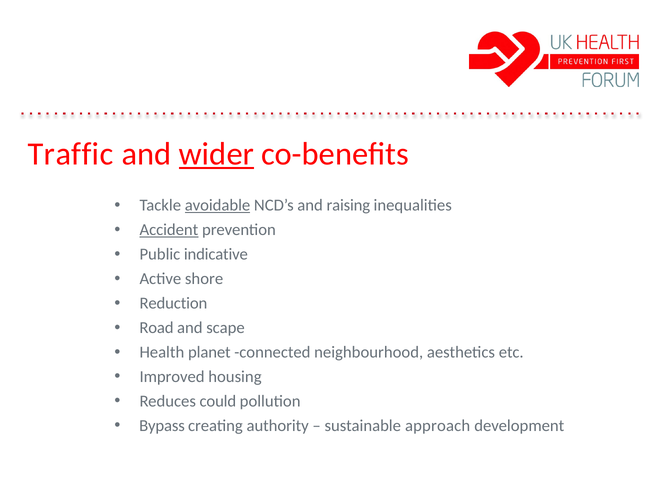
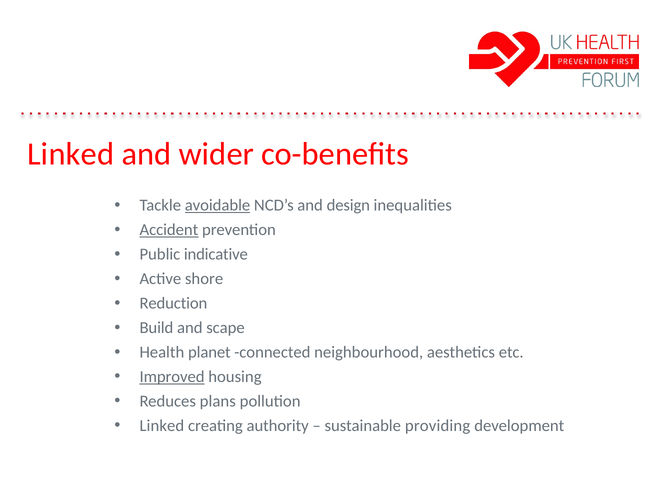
Traffic: Traffic -> Linked (71, 154)
wider underline: present -> none (216, 154)
raising: raising -> design (348, 205)
Road: Road -> Build (156, 328)
Improved underline: none -> present (172, 377)
could: could -> plans (218, 401)
Bypass: Bypass -> Linked (162, 426)
approach: approach -> providing (438, 426)
